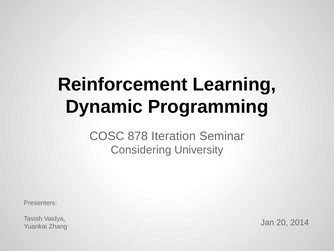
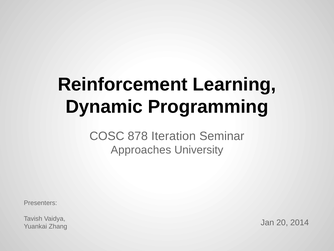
Considering: Considering -> Approaches (141, 150)
